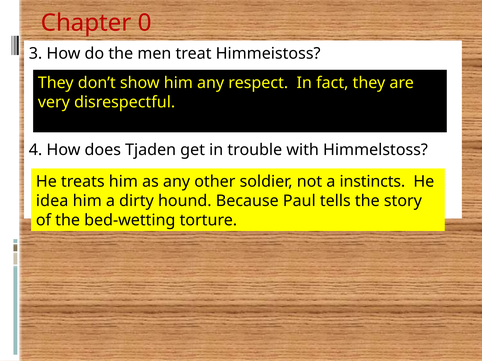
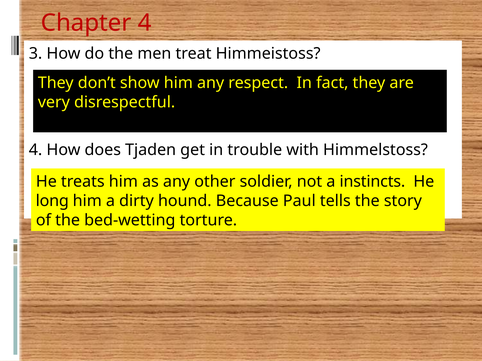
Chapter 0: 0 -> 4 (145, 23)
idea: idea -> long (52, 201)
